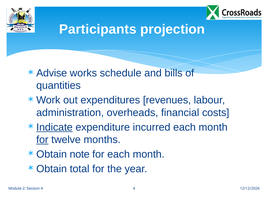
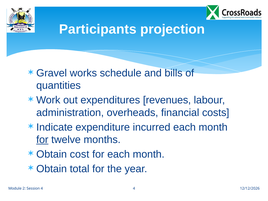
Advise: Advise -> Gravel (52, 73)
Indicate underline: present -> none (54, 127)
note: note -> cost (80, 154)
